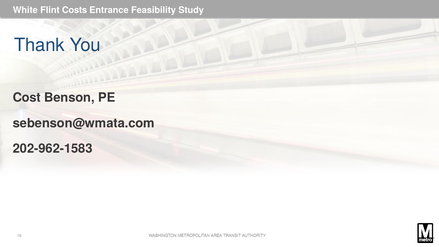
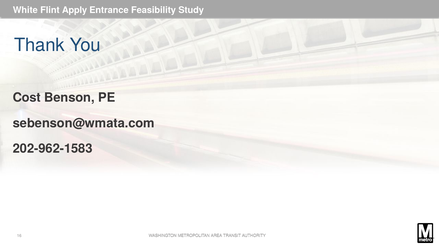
Costs: Costs -> Apply (75, 10)
